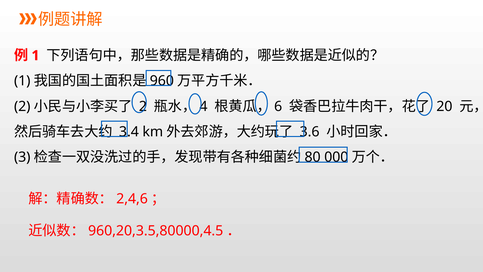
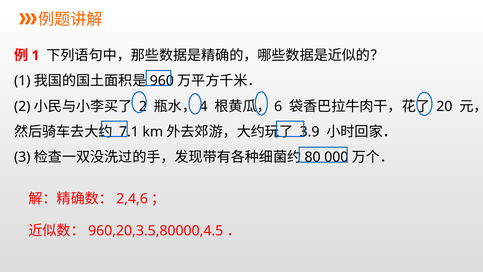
3.4: 3.4 -> 7.1 (129, 132)
3.6: 3.6 -> 3.9 (310, 132)
